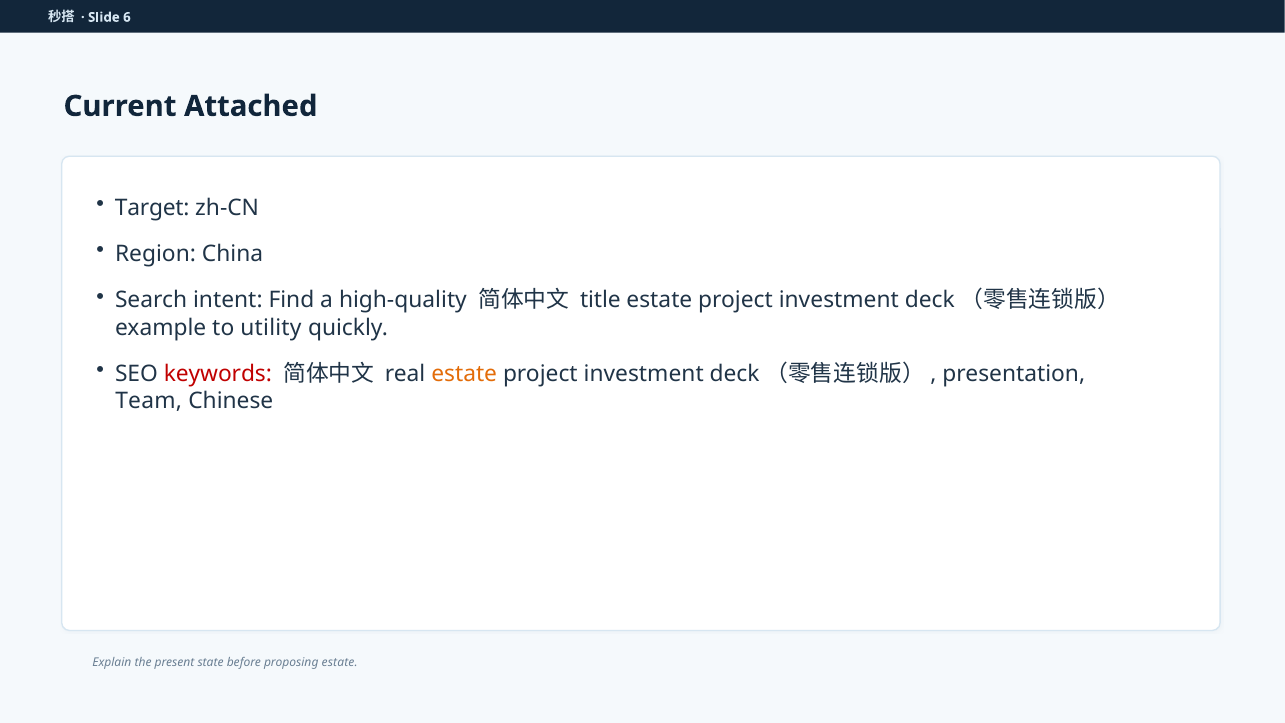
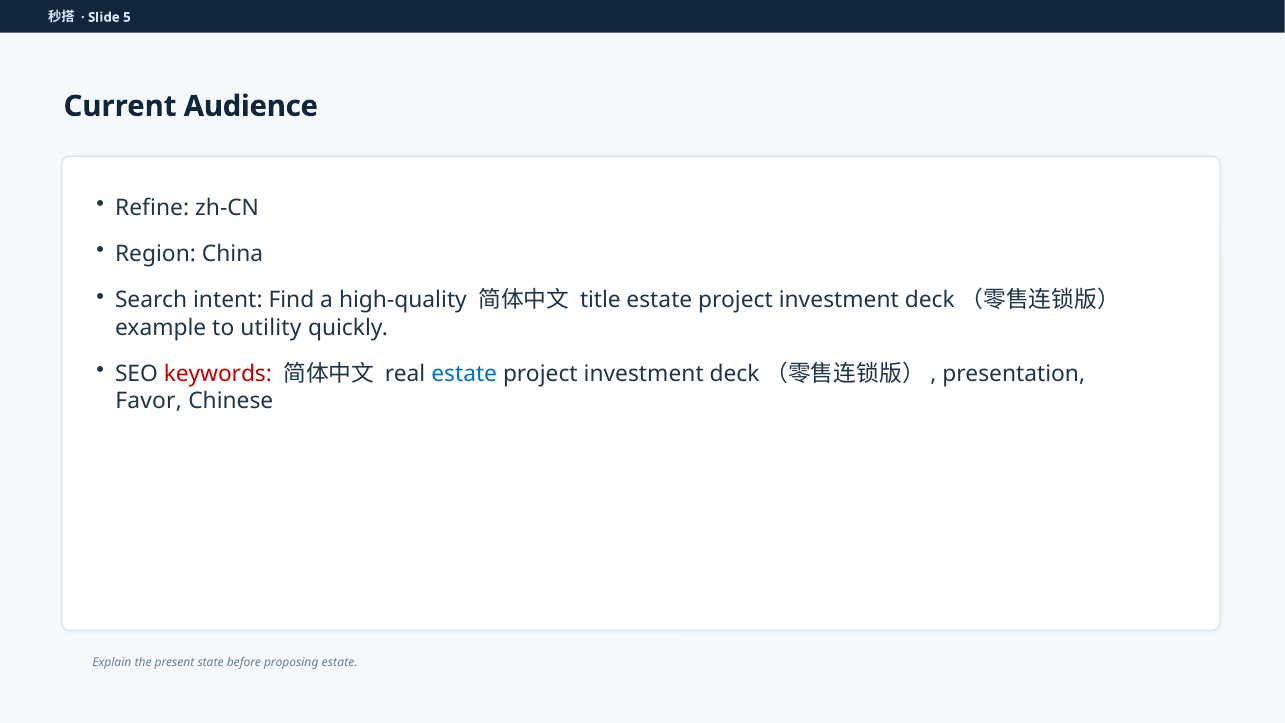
6: 6 -> 5 (127, 17)
Attached: Attached -> Audience (251, 106)
Target: Target -> Refine (152, 208)
estate colour: orange -> blue (464, 373)
Team: Team -> Favor (149, 401)
